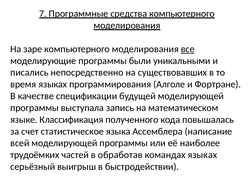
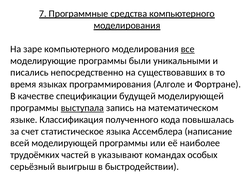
выступала underline: none -> present (82, 108)
обработав: обработав -> указывают (120, 155)
командах языках: языках -> особых (203, 155)
